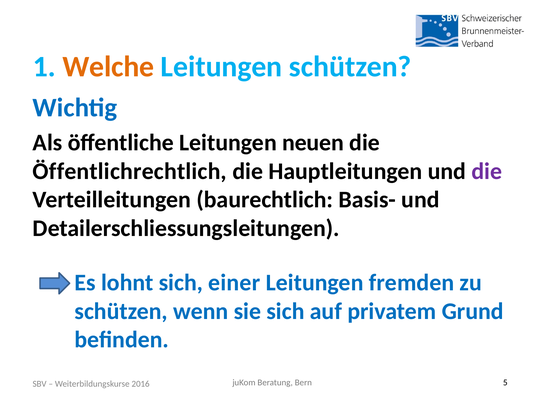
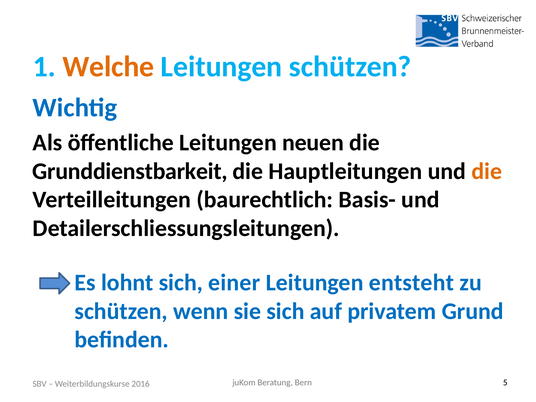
Öffentlichrechtlich: Öffentlichrechtlich -> Grunddienstbarkeit (130, 171)
die colour: purple -> orange (487, 171)
fremden: fremden -> entsteht (411, 283)
